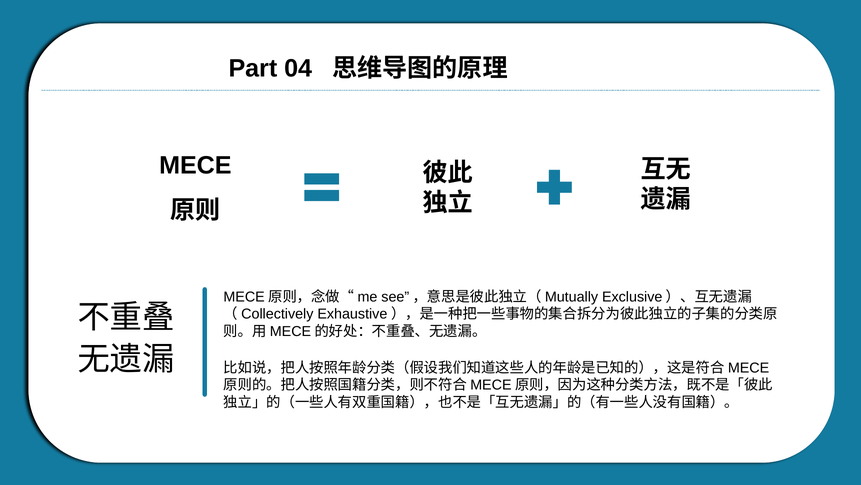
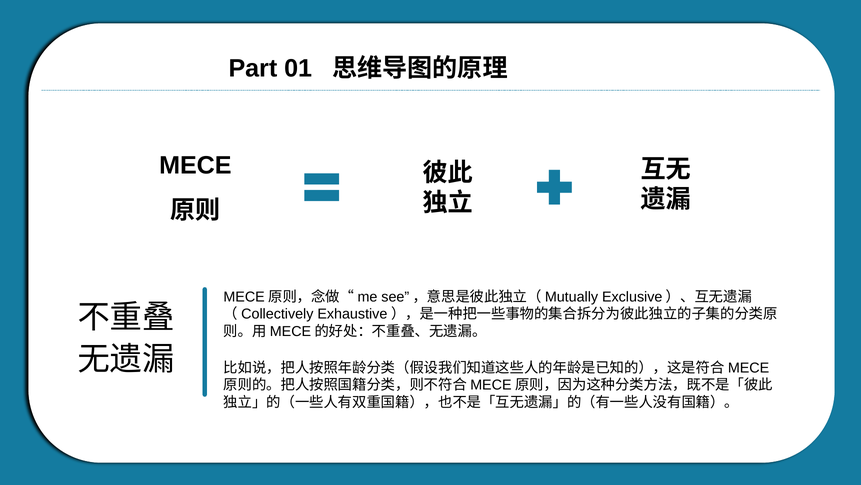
04: 04 -> 01 (298, 69)
